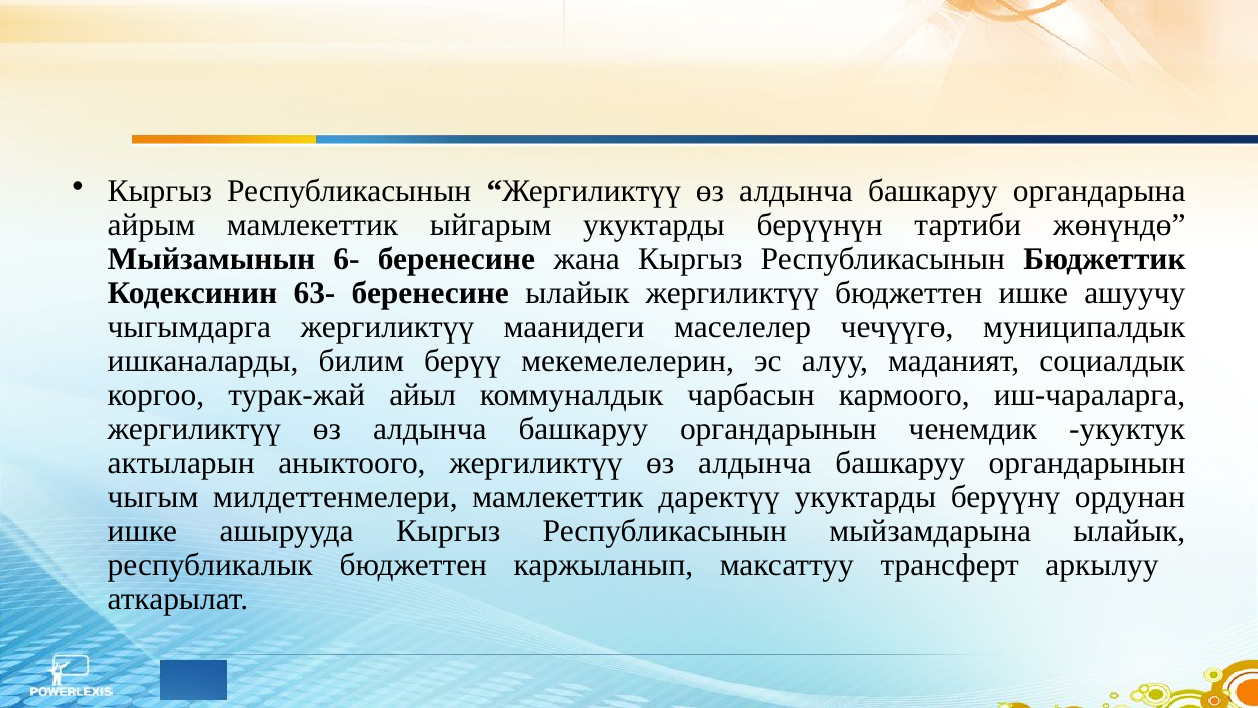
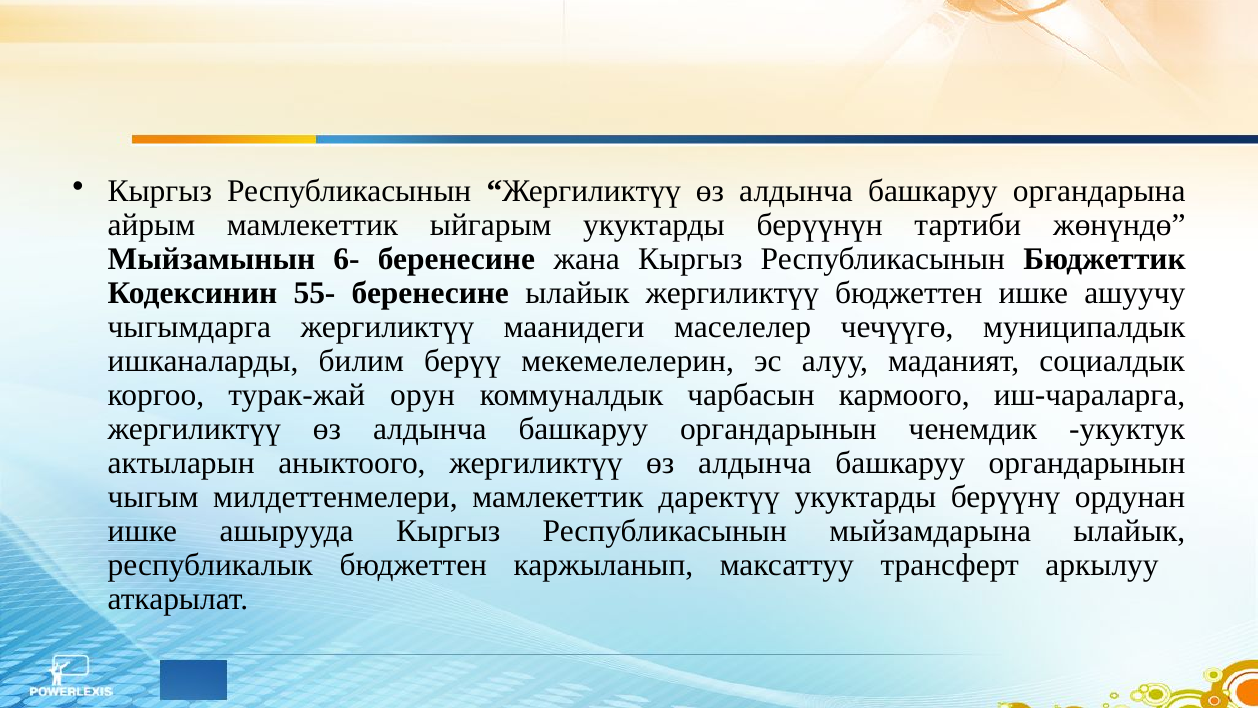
63-: 63- -> 55- (315, 293)
айыл: айыл -> орун (422, 395)
